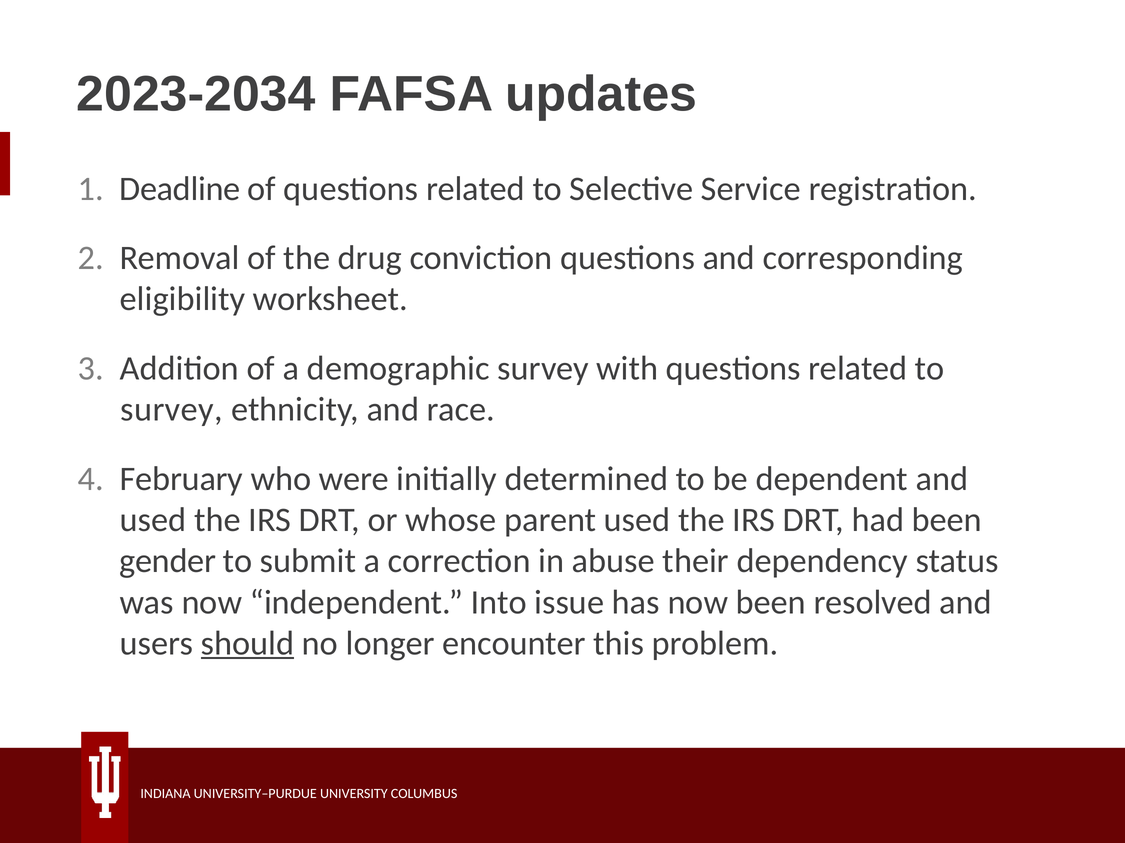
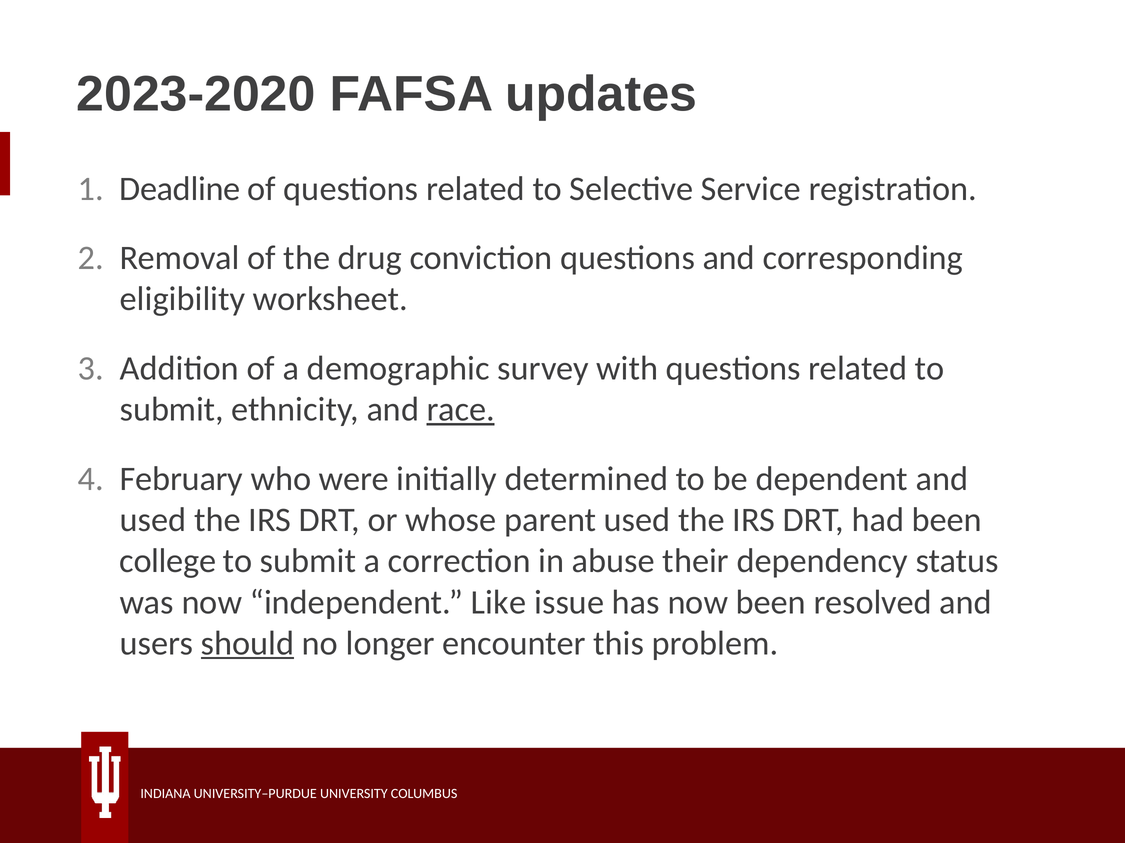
2023-2034: 2023-2034 -> 2023-2020 (196, 94)
survey: survey -> submit (172, 410)
race underline: none -> present (461, 410)
gender: gender -> college (168, 562)
Into: Into -> Like (499, 603)
